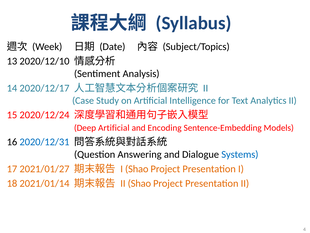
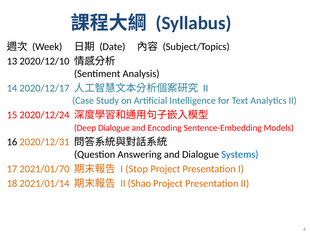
Deep Artificial: Artificial -> Dialogue (114, 128)
2020/12/31 colour: blue -> orange (44, 142)
2021/01/27: 2021/01/27 -> 2021/01/70 (44, 169)
I Shao: Shao -> Stop (137, 169)
